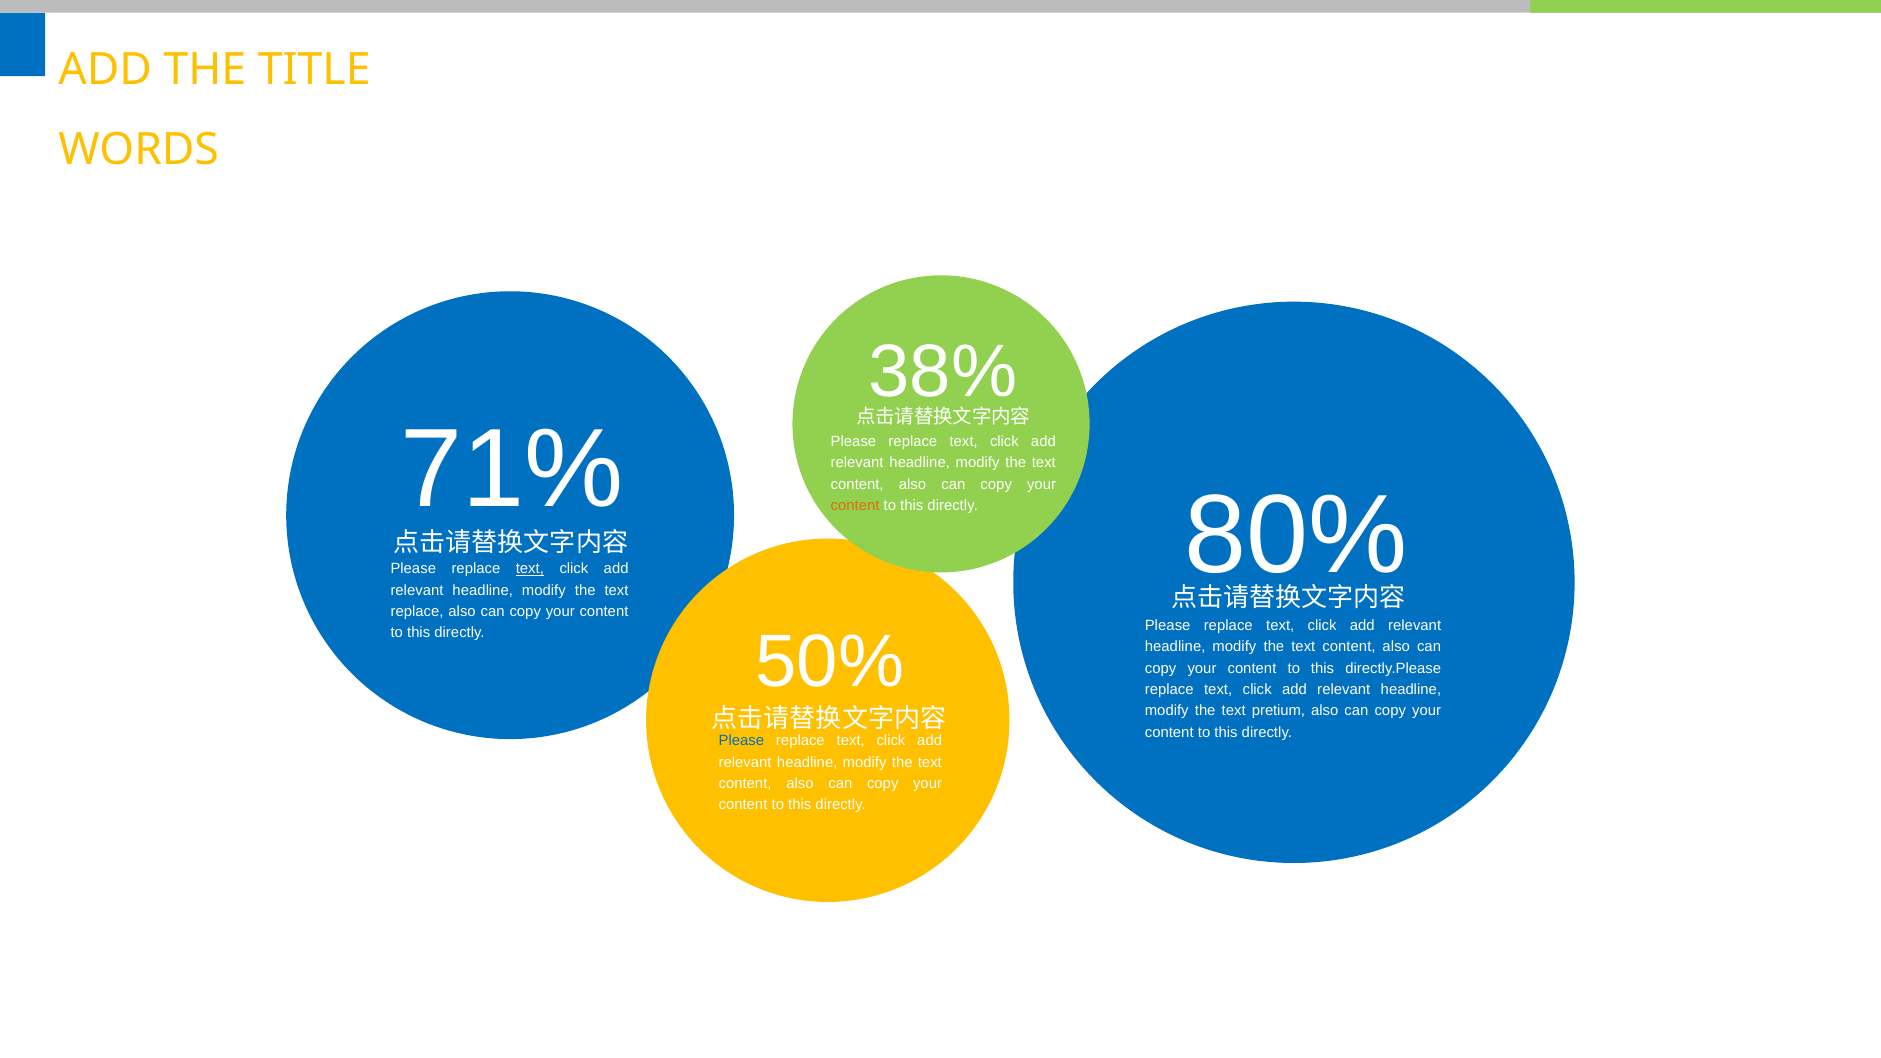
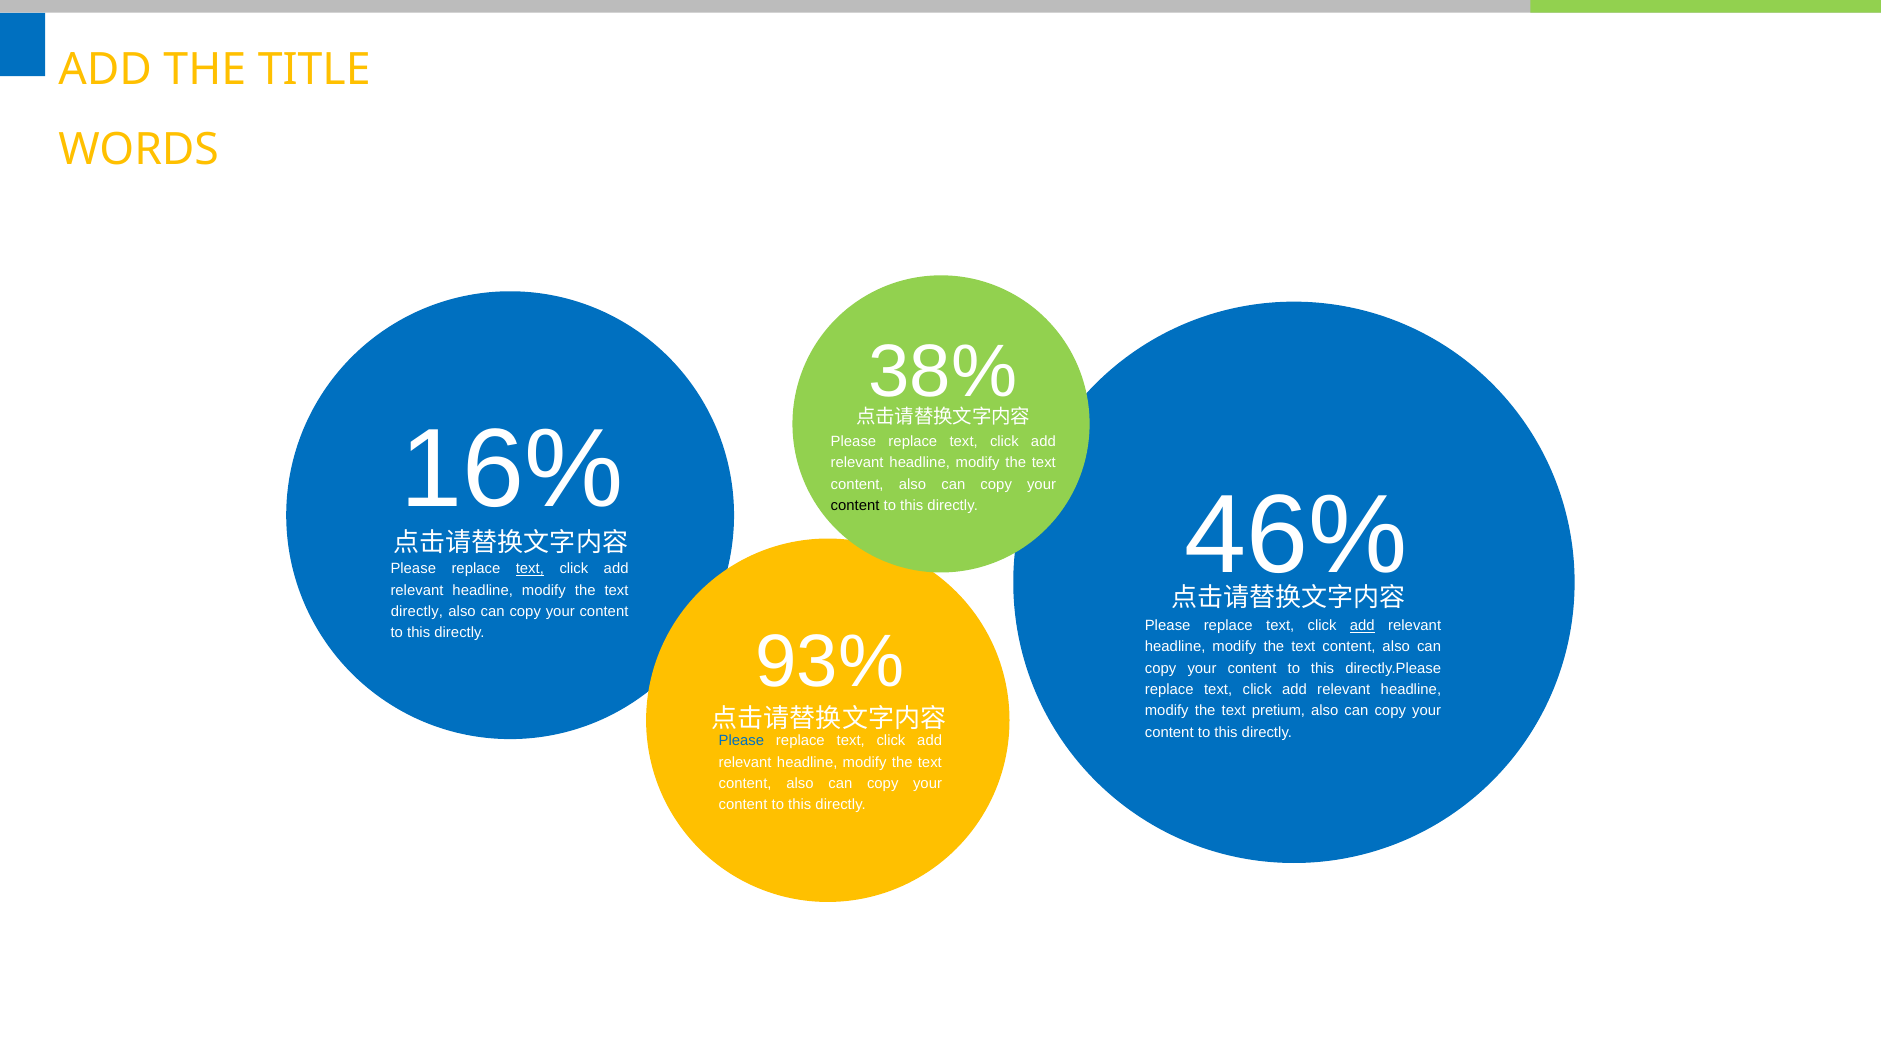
71%: 71% -> 16% (512, 469)
80%: 80% -> 46% (1296, 535)
content colour: orange -> black (855, 506)
replace: replace -> directly (417, 611)
add underline: none -> present (1362, 626)
50%: 50% -> 93% (830, 662)
